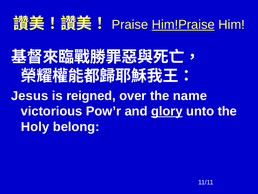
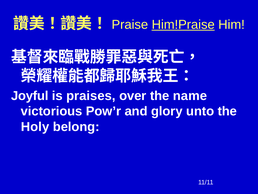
Jesus: Jesus -> Joyful (30, 95)
reigned: reigned -> praises (91, 95)
glory underline: present -> none (167, 111)
